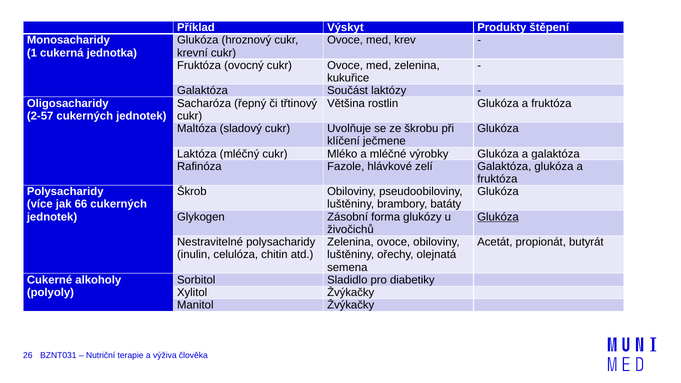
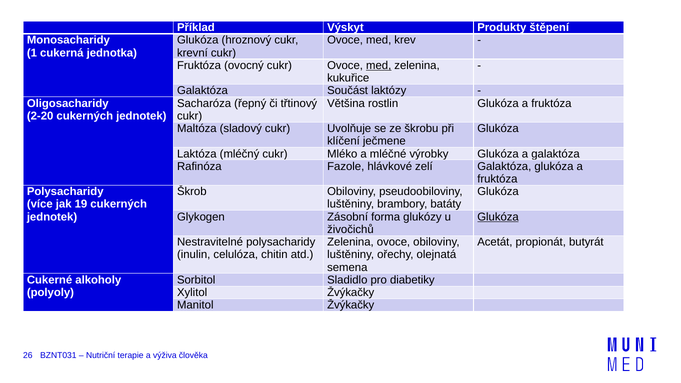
med underline: none -> present (379, 65)
2-57: 2-57 -> 2-20 (40, 116)
66: 66 -> 19 (81, 204)
